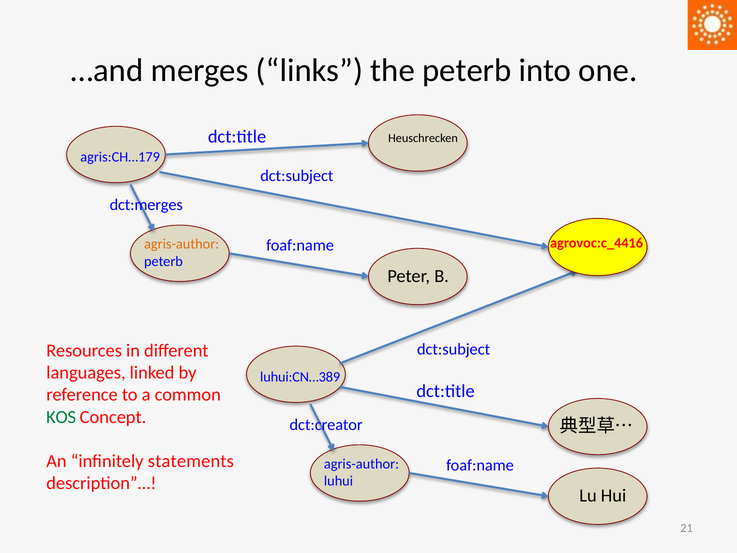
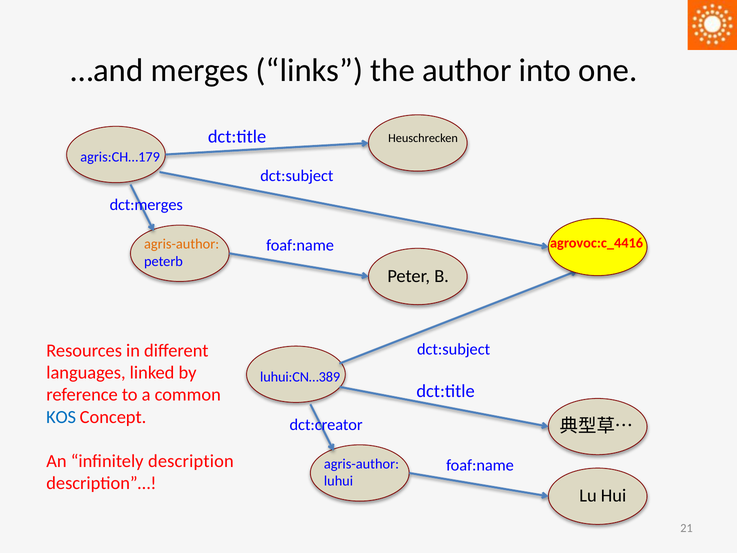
the peterb: peterb -> author (467, 70)
KOS colour: green -> blue (61, 417)
statements: statements -> description (191, 461)
